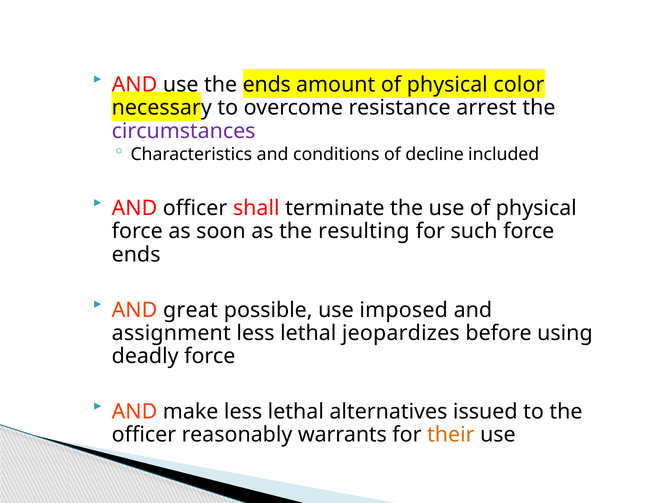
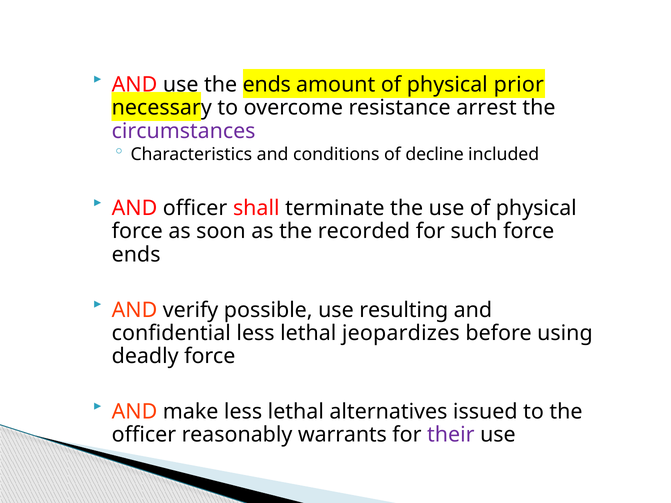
color: color -> prior (519, 85)
resulting: resulting -> recorded (364, 232)
great: great -> verify (191, 310)
imposed: imposed -> resulting (404, 310)
assignment: assignment -> confidential (171, 333)
their colour: orange -> purple (451, 435)
